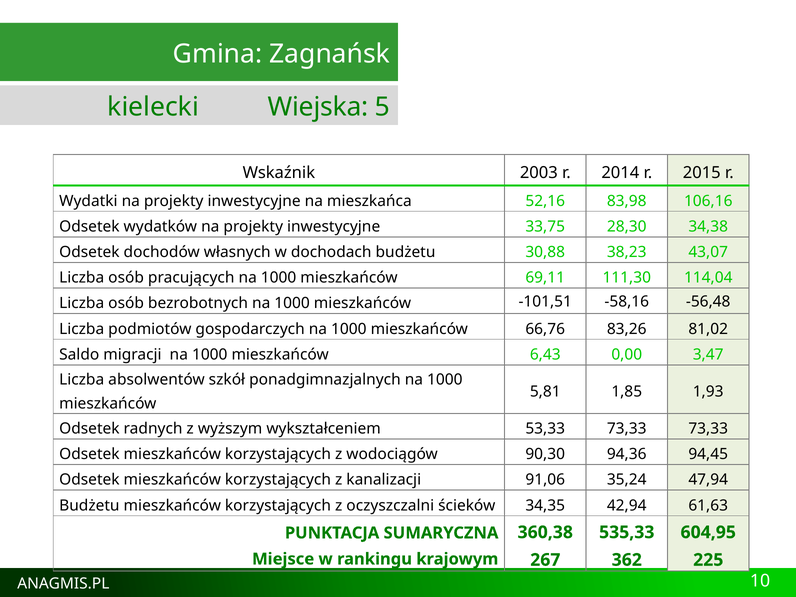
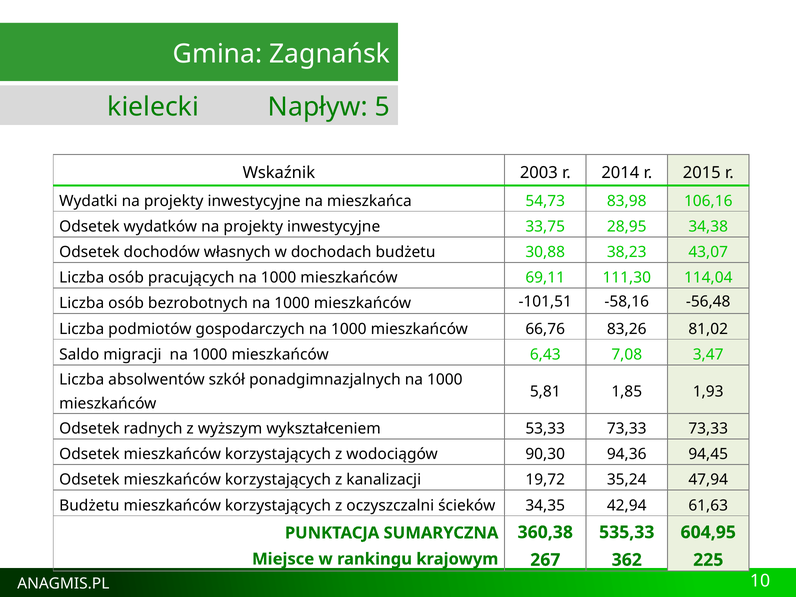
Wiejska: Wiejska -> Napływ (318, 107)
52,16: 52,16 -> 54,73 (545, 201)
28,30: 28,30 -> 28,95 (627, 227)
0,00: 0,00 -> 7,08 (627, 355)
91,06: 91,06 -> 19,72 (545, 480)
